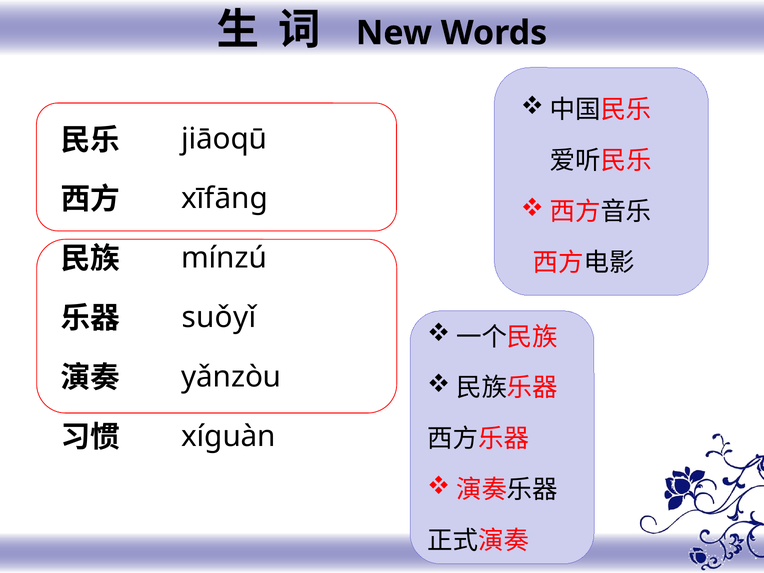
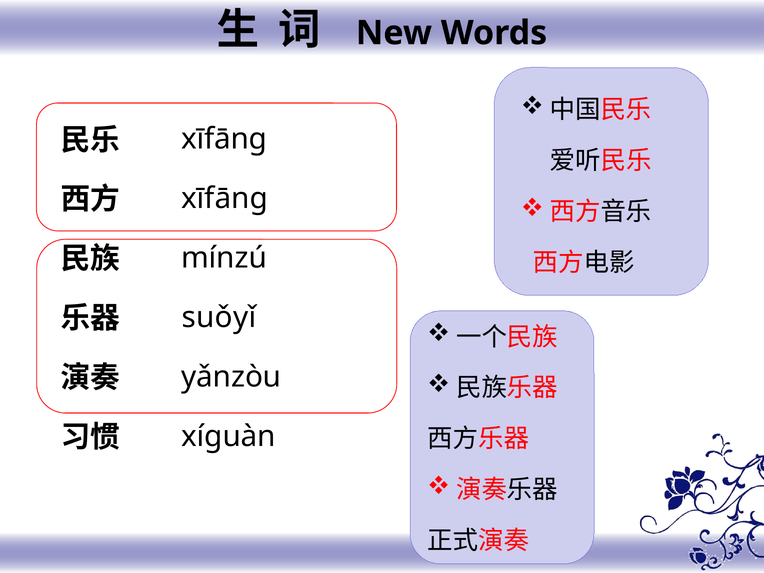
jiāoqū: jiāoqū -> xīfānɡ (224, 139)
